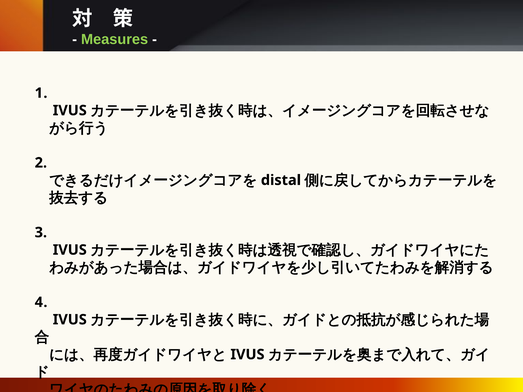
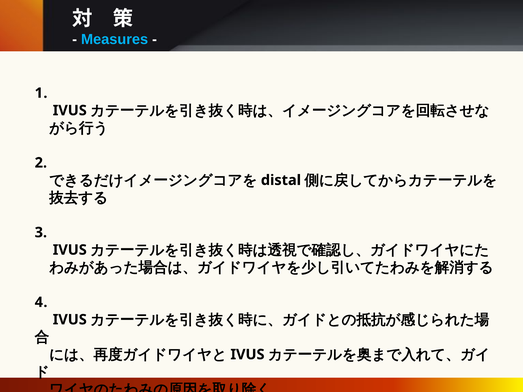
Measures colour: light green -> light blue (115, 39)
